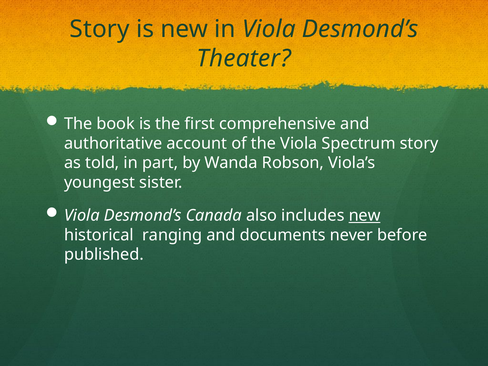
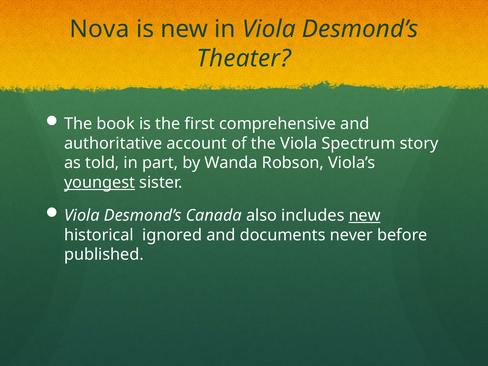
Story: Story -> Nova (100, 29)
youngest underline: none -> present (100, 182)
ranging: ranging -> ignored (172, 235)
